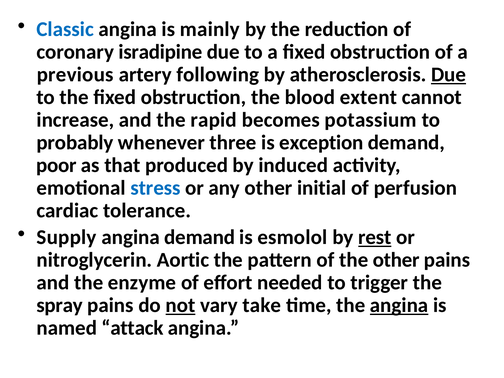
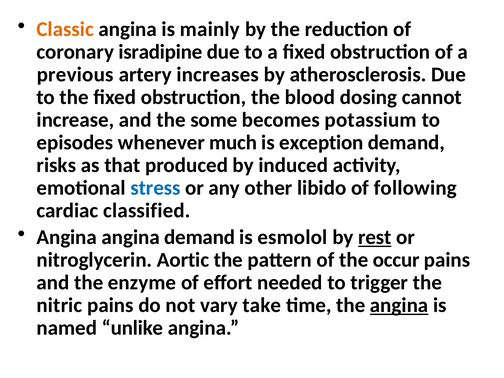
Classic colour: blue -> orange (65, 29)
following: following -> increases (218, 75)
Due underline: present -> none (449, 75)
extent: extent -> dosing (368, 97)
rapid: rapid -> some (214, 120)
probably: probably -> episodes (75, 143)
three: three -> much (233, 143)
poor: poor -> risks (56, 165)
initial: initial -> libido (322, 188)
perfusion: perfusion -> following (415, 188)
tolerance: tolerance -> classified (147, 211)
Supply: Supply -> Angina (67, 237)
the other: other -> occur (396, 260)
spray: spray -> nitric (59, 305)
not underline: present -> none (181, 305)
attack: attack -> unlike (132, 328)
